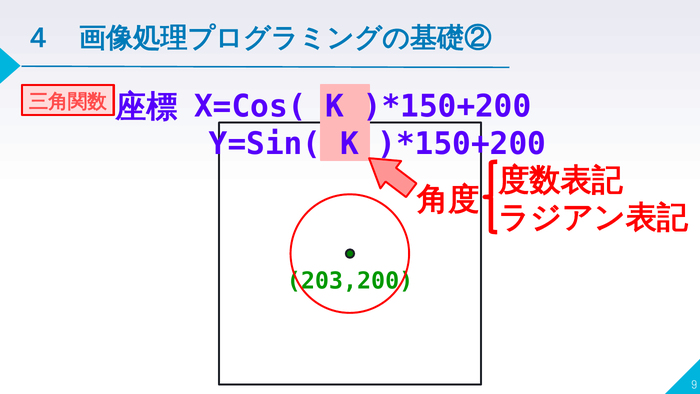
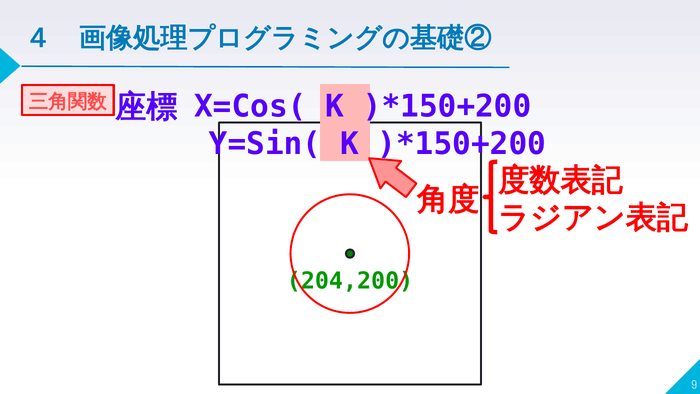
203,200: 203,200 -> 204,200 (350, 281)
